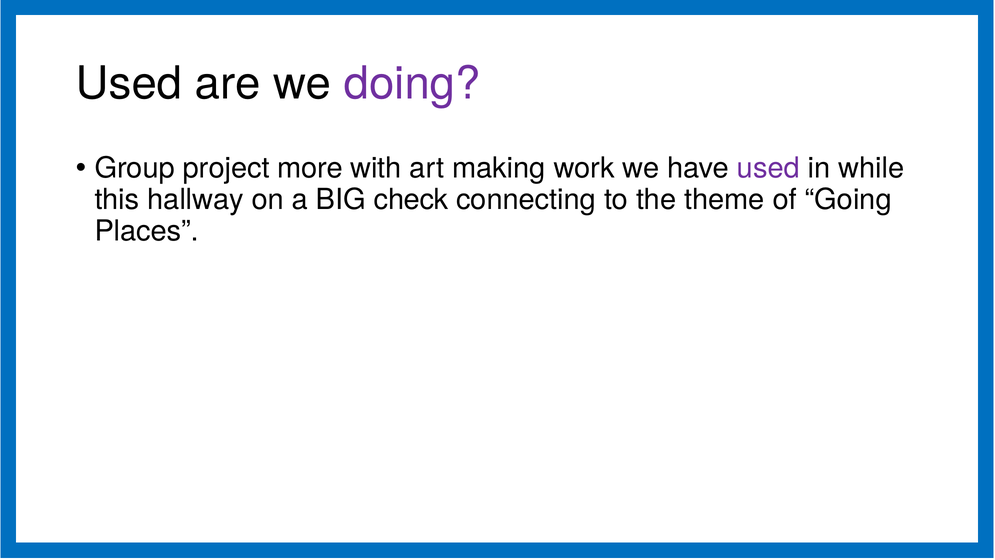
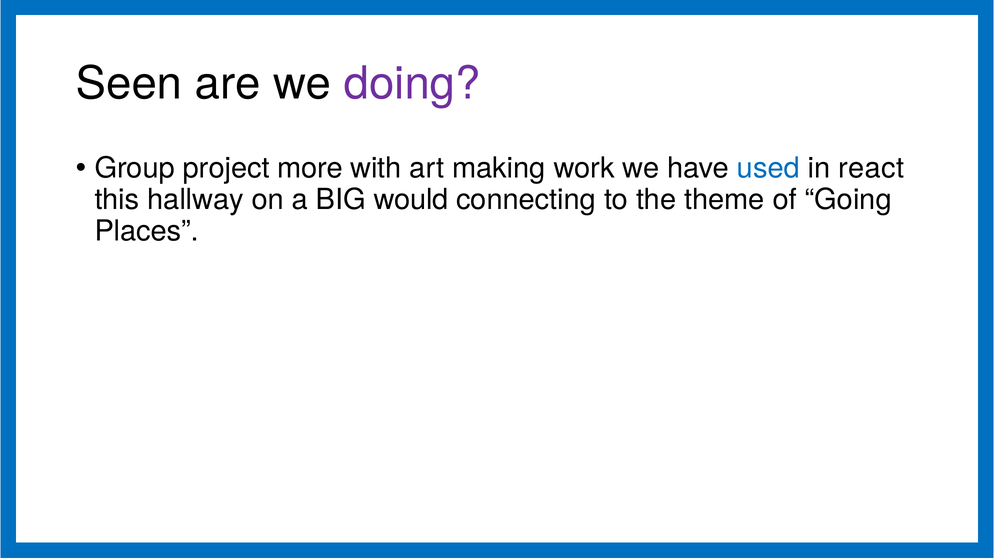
Used: Used -> Seen (129, 84)
used colour: purple -> blue (768, 168)
while: while -> react (871, 168)
check: check -> would (411, 200)
